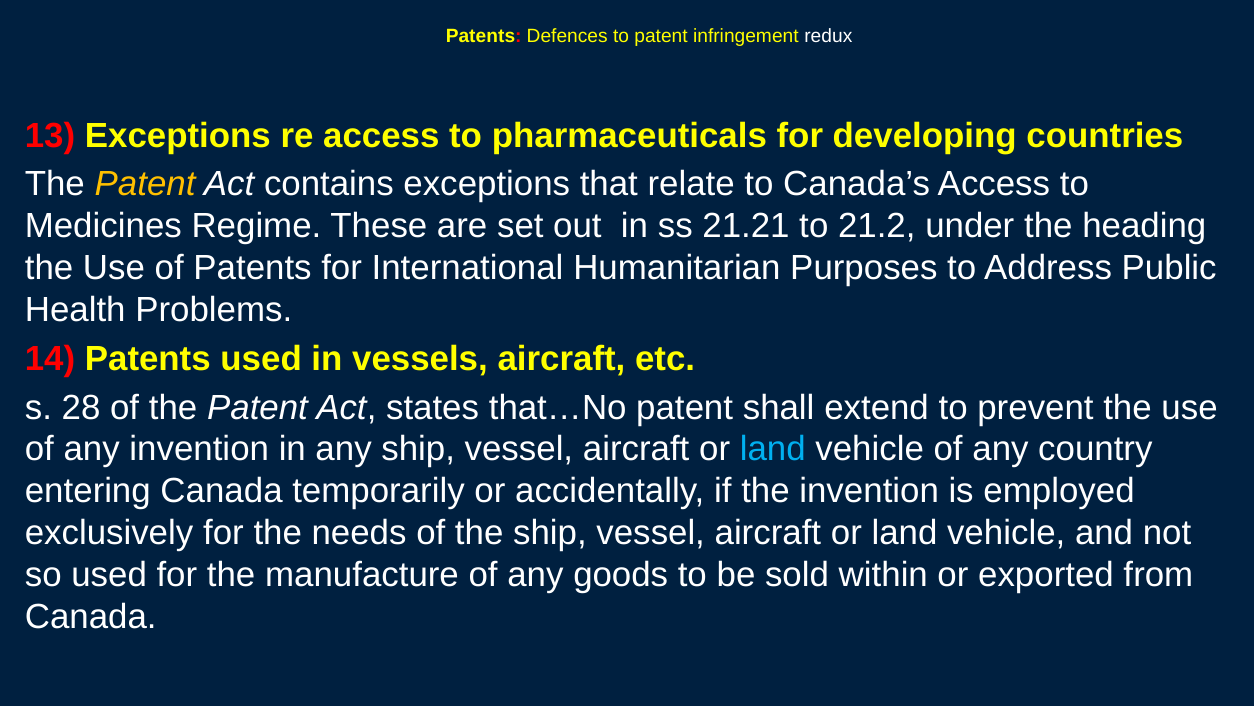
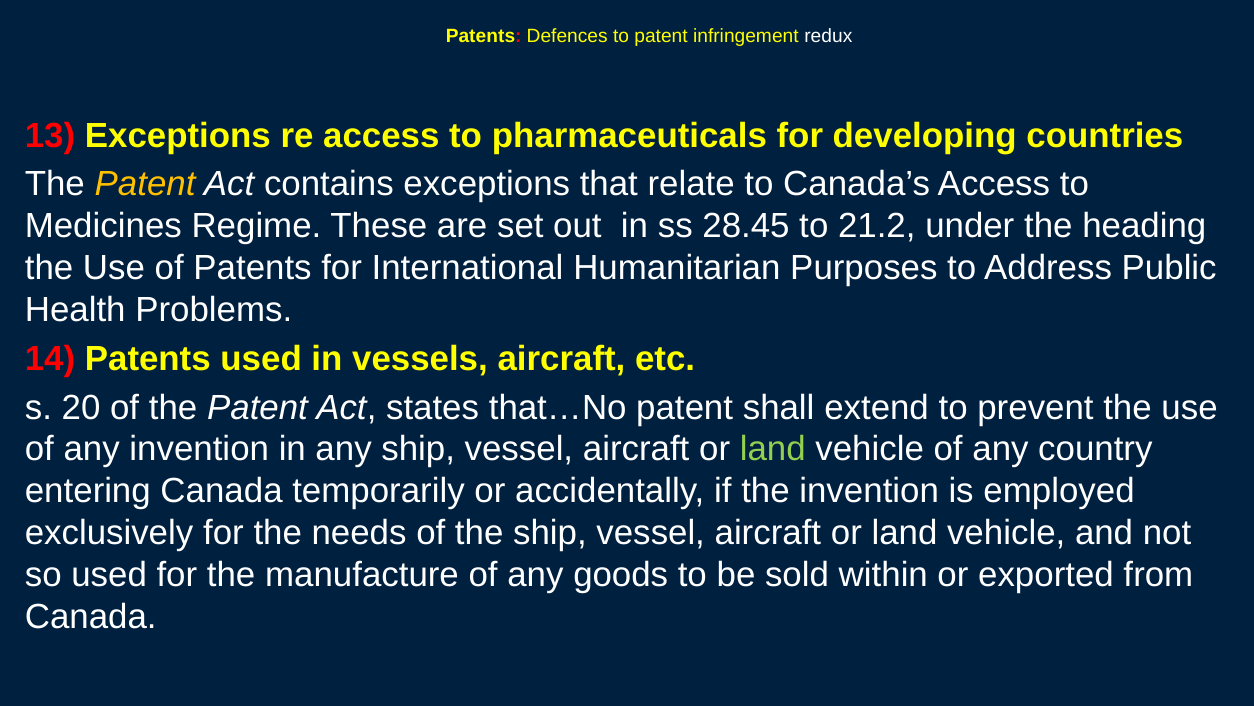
21.21: 21.21 -> 28.45 (746, 226)
28: 28 -> 20 (81, 407)
land colour: light blue -> light green (773, 449)
